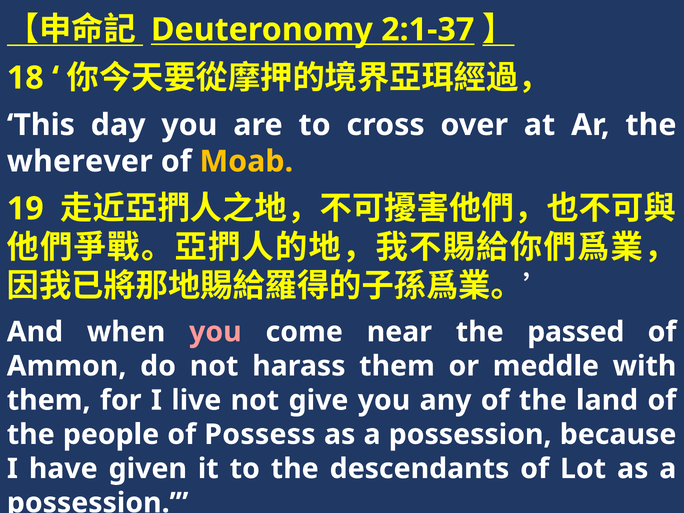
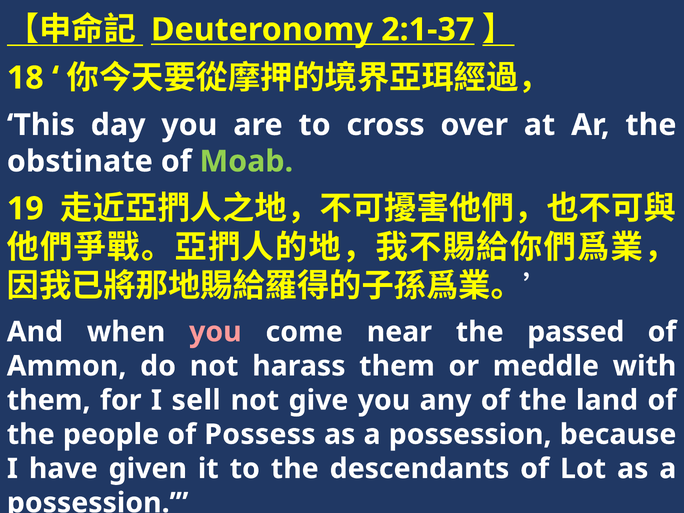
wherever: wherever -> obstinate (80, 161)
Moab colour: yellow -> light green (246, 161)
live: live -> sell (196, 400)
